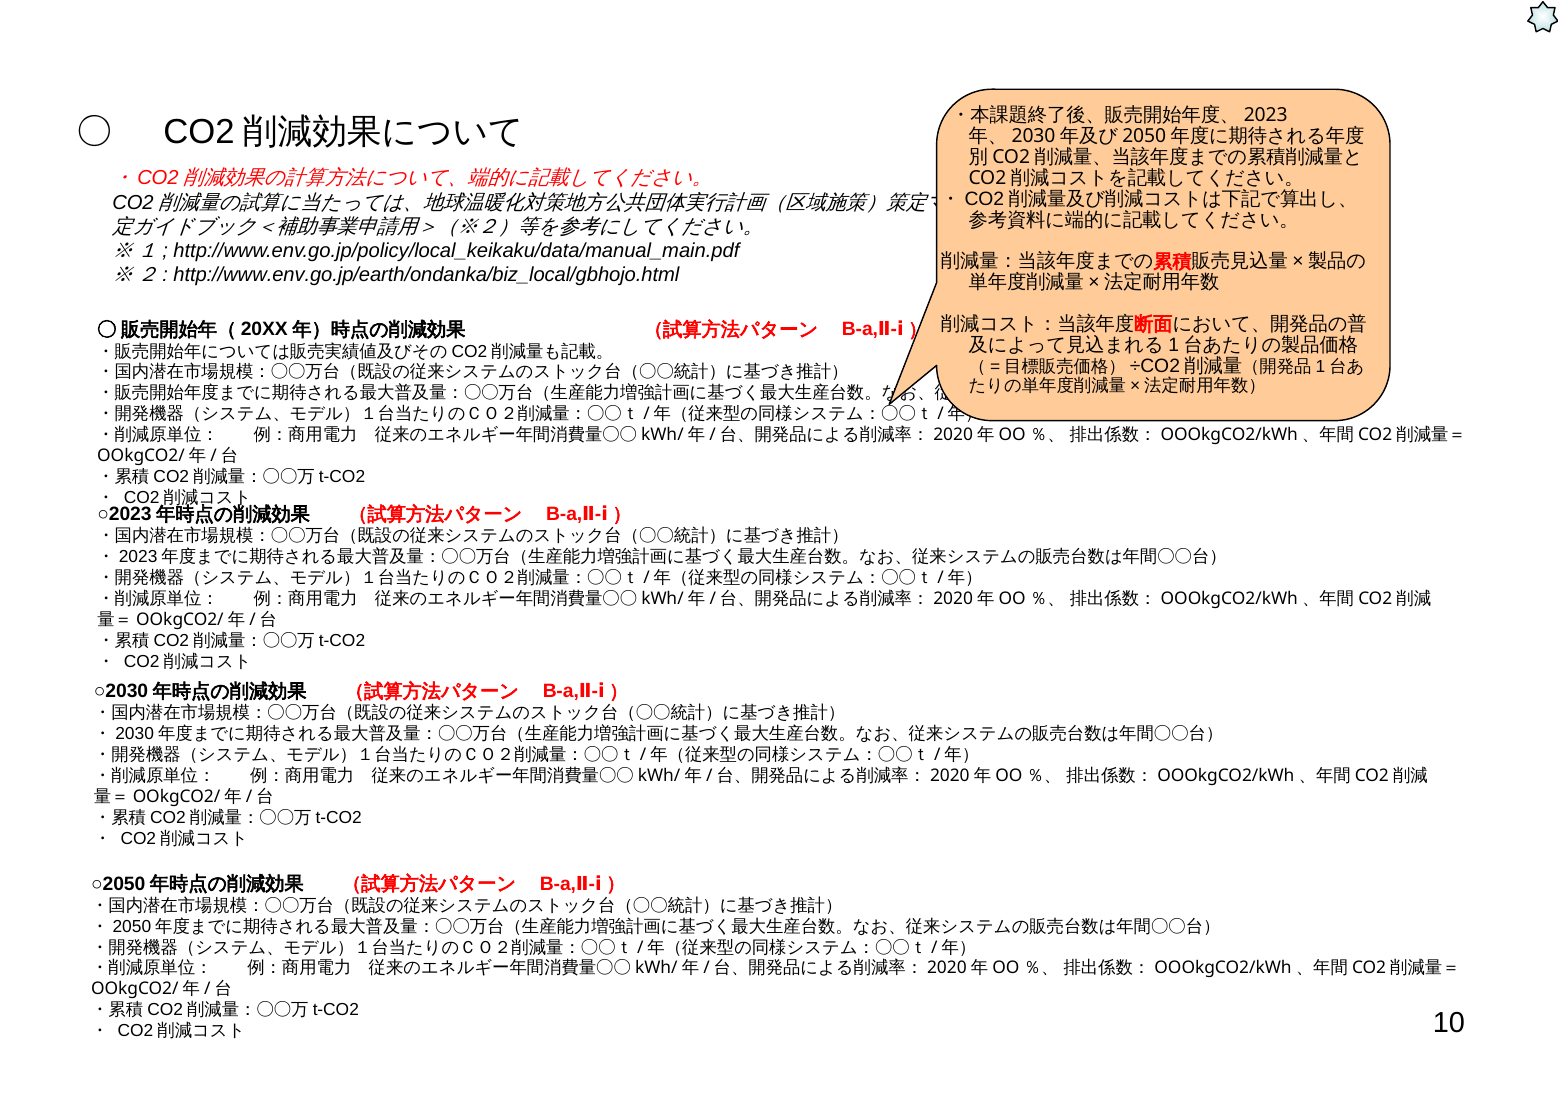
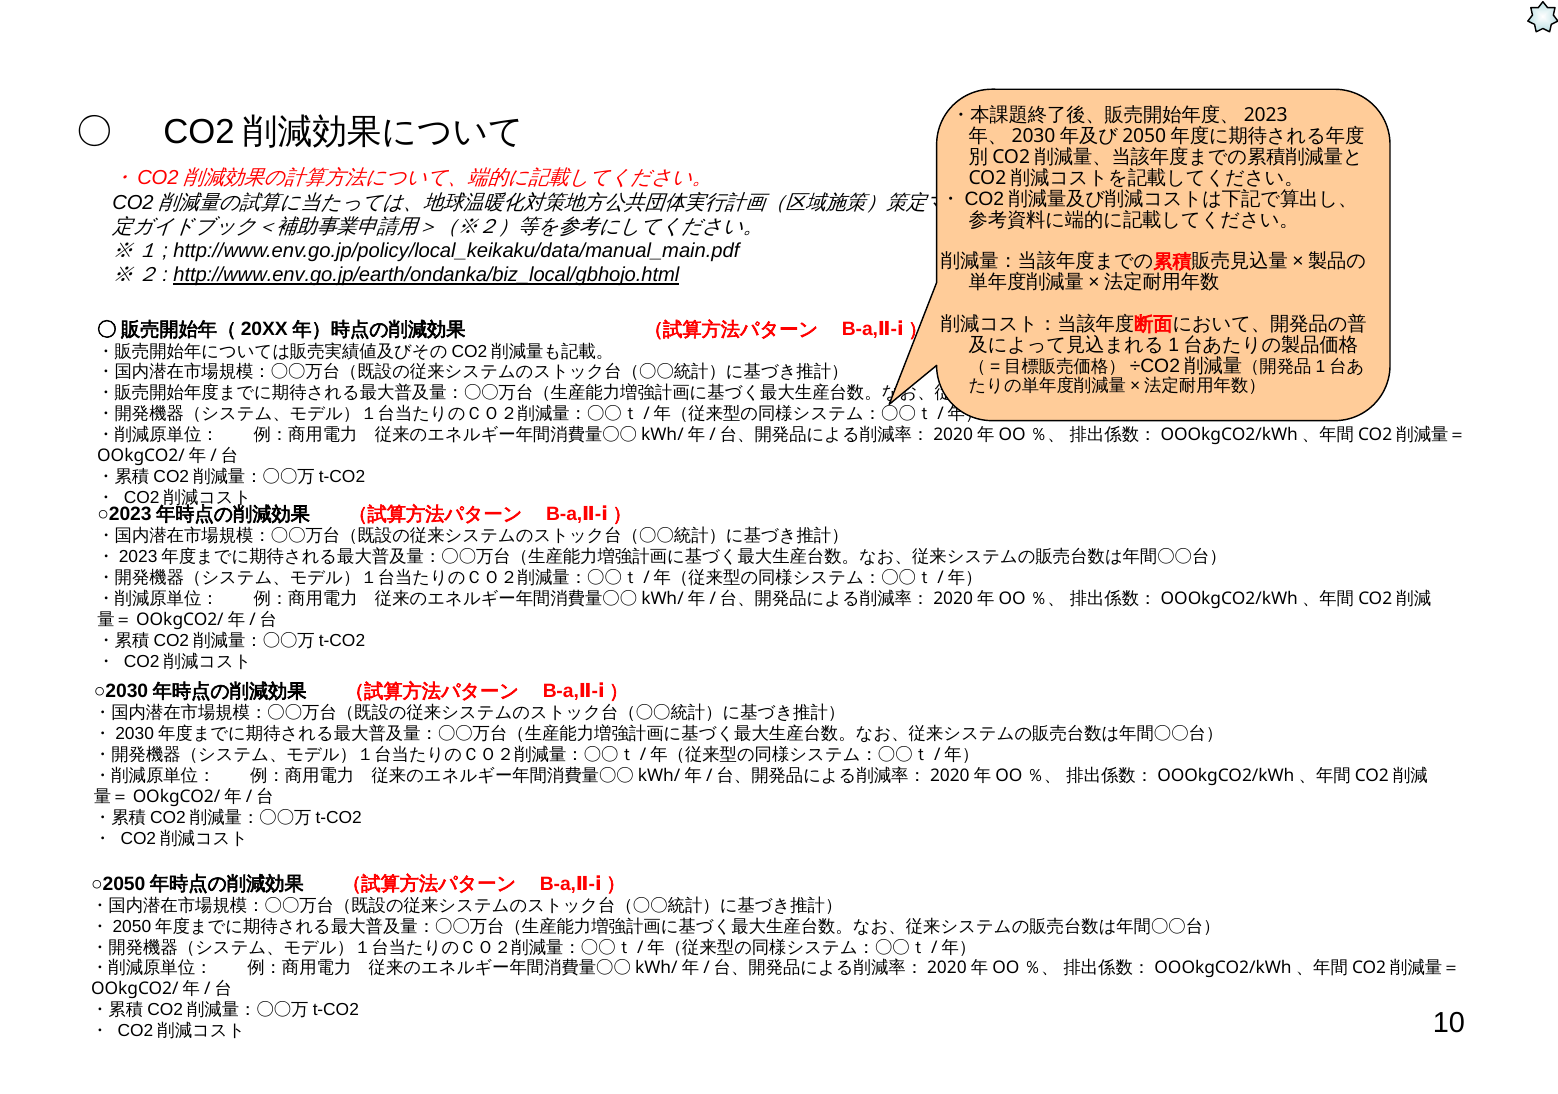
http://www.env.go.jp/earth/ondanka/biz_local/gbhojo.html underline: none -> present (426, 275)
